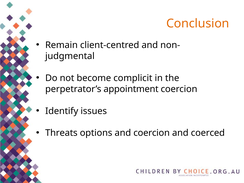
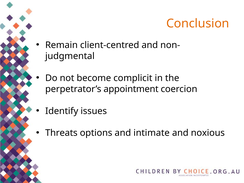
and coercion: coercion -> intimate (152, 133)
coerced: coerced -> noxious (208, 133)
